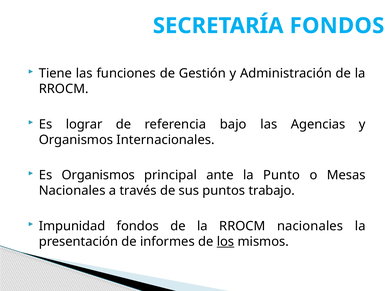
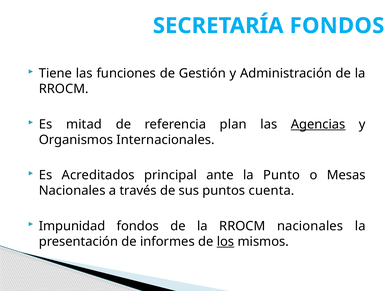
lograr: lograr -> mitad (84, 125)
bajo: bajo -> plan (233, 125)
Agencias underline: none -> present (318, 125)
Es Organismos: Organismos -> Acreditados (98, 176)
trabajo: trabajo -> cuenta (272, 191)
